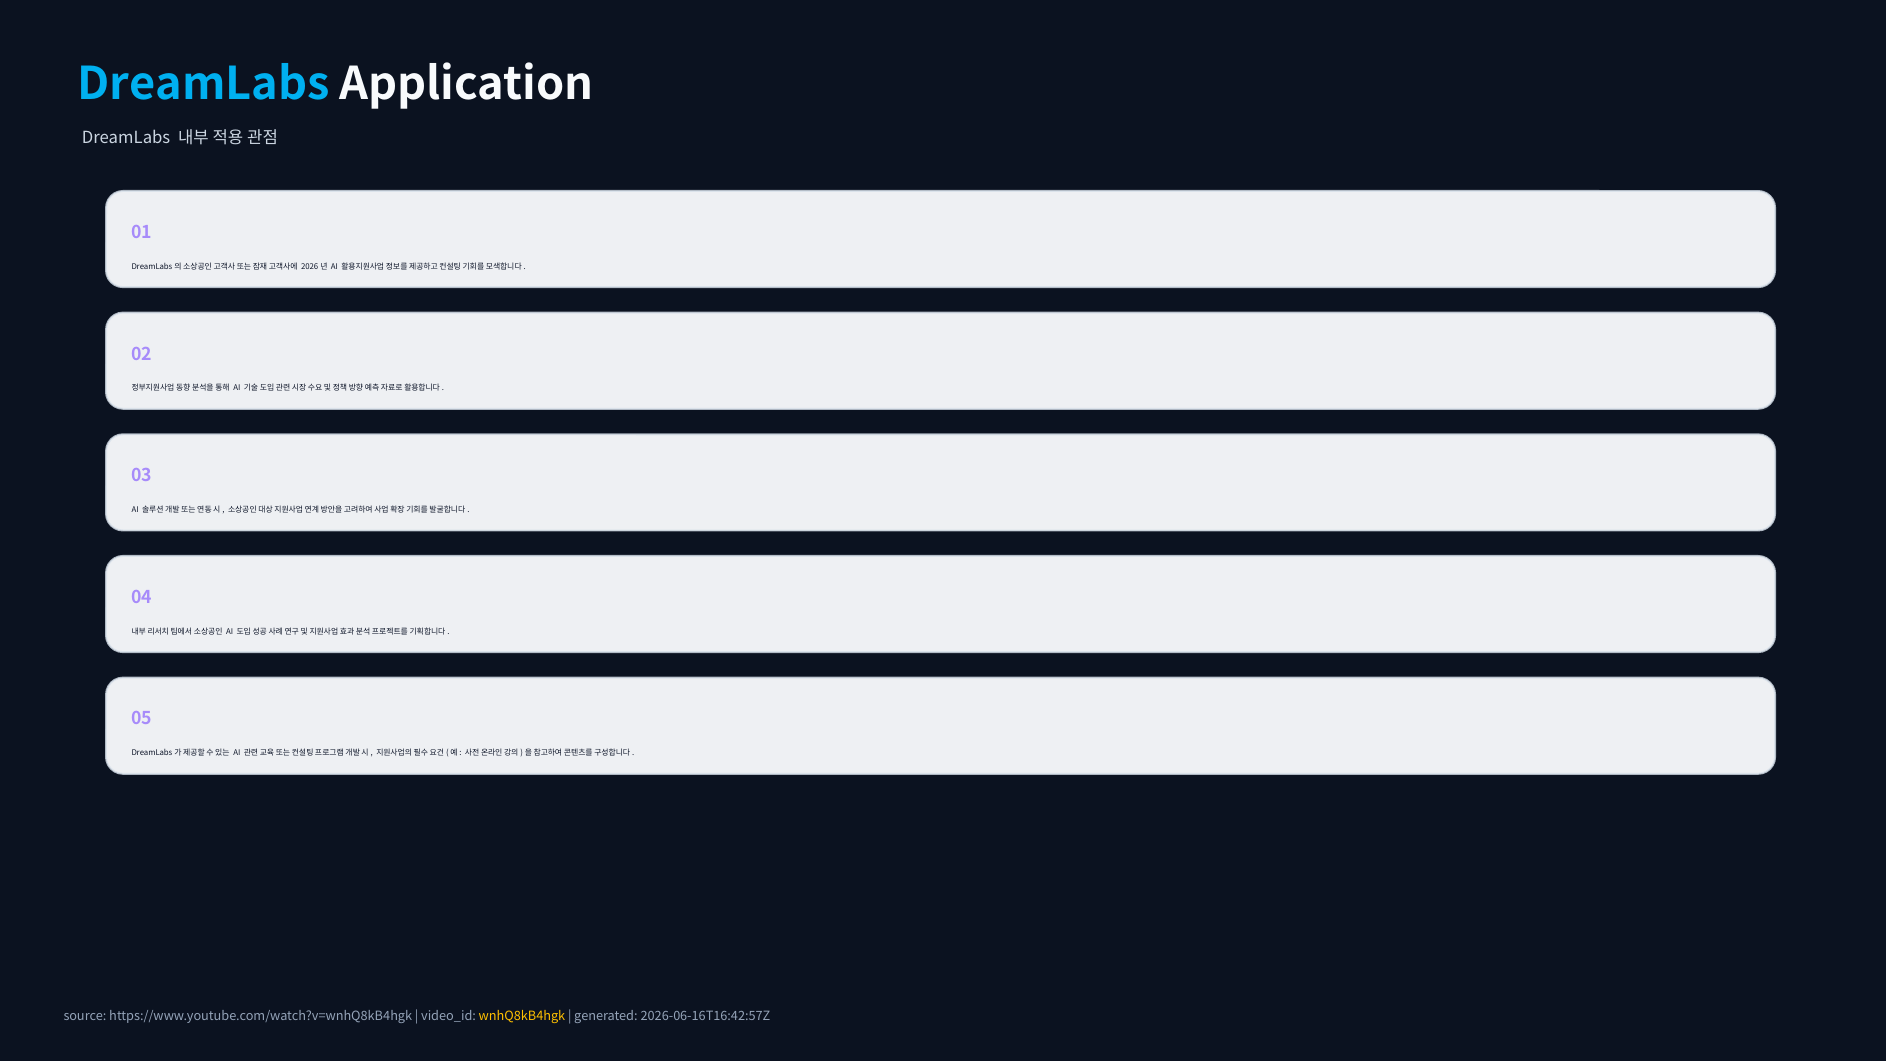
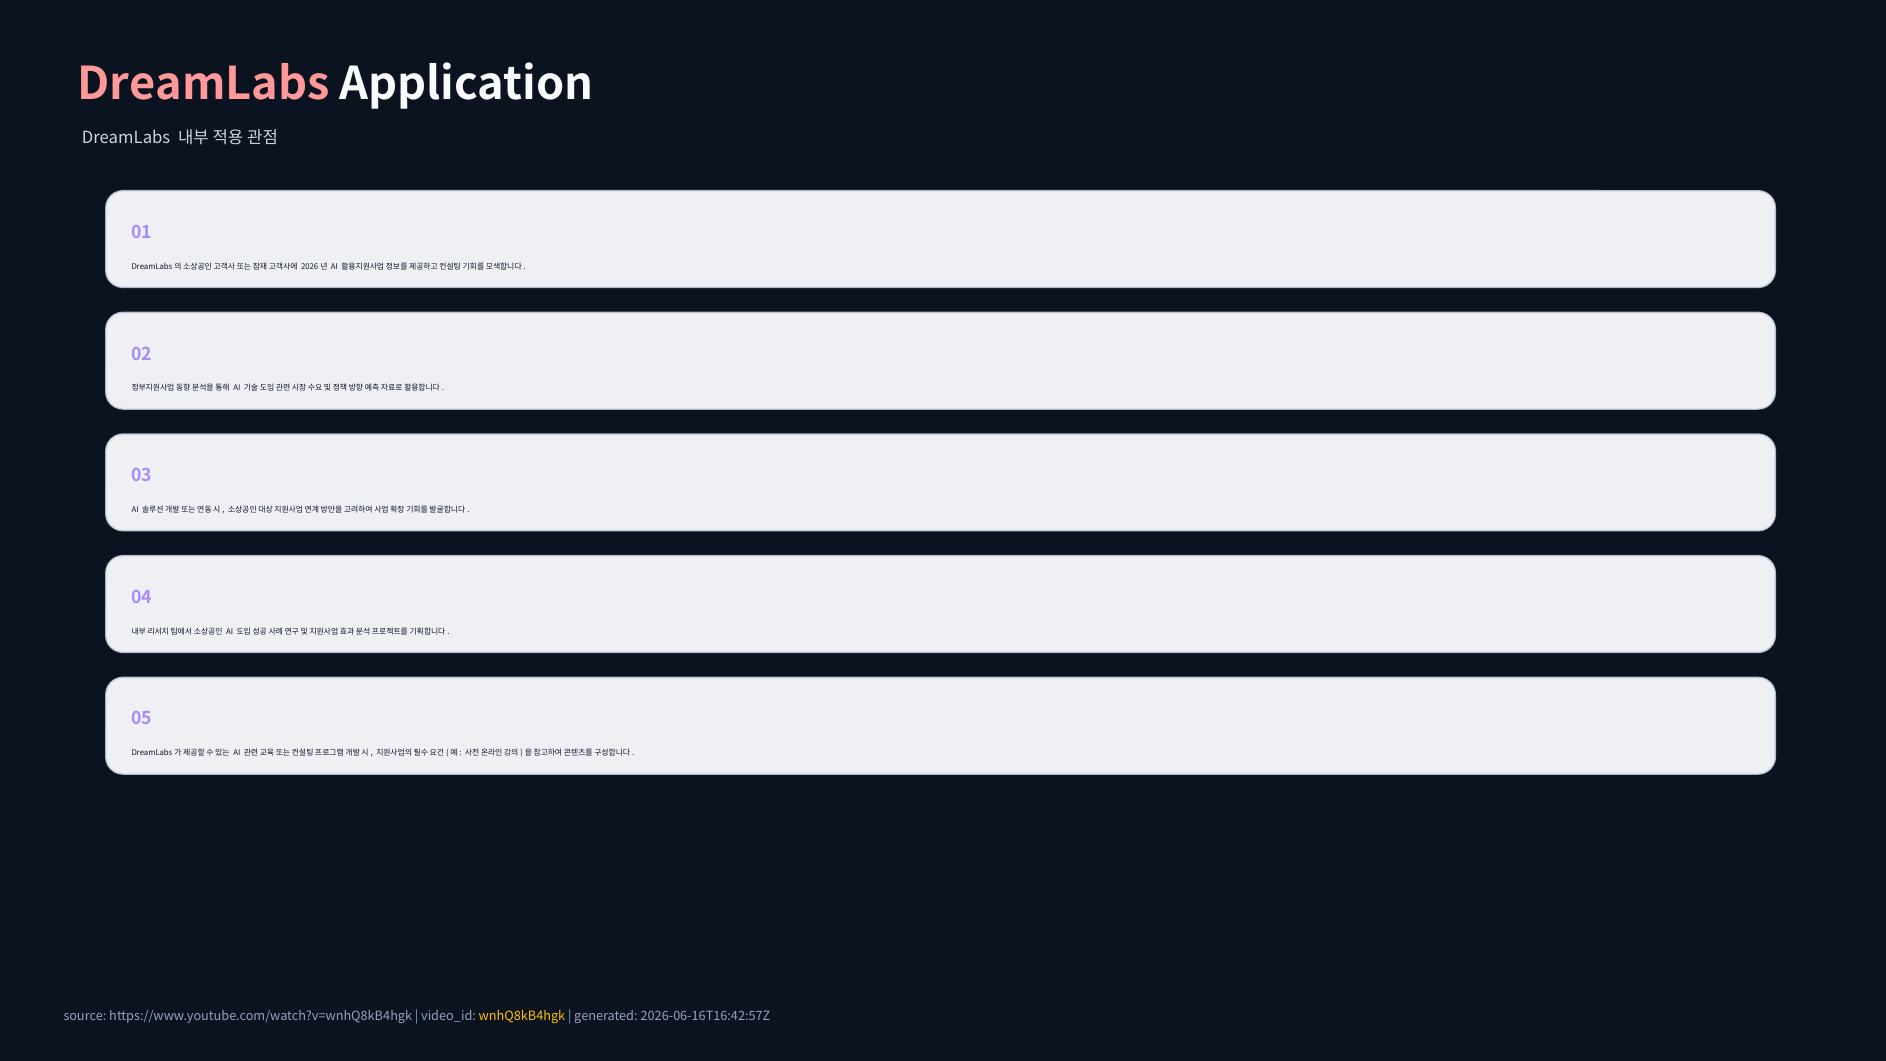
DreamLabs colour: light blue -> pink (204, 84)
